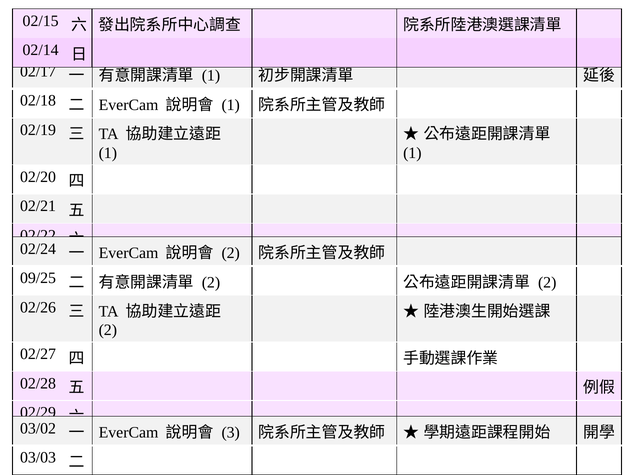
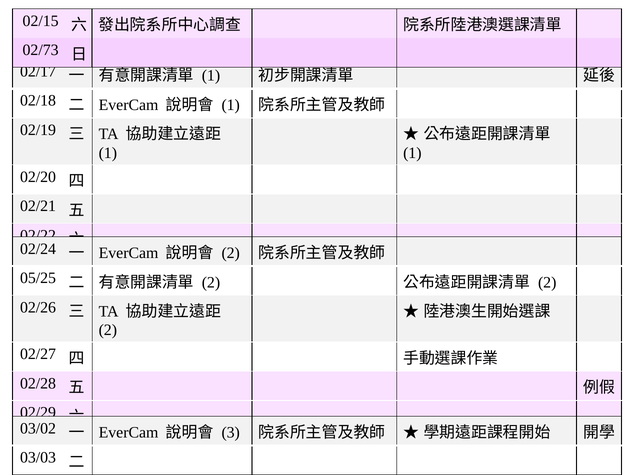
02/14: 02/14 -> 02/73 (41, 50)
09/25: 09/25 -> 05/25 (38, 278)
